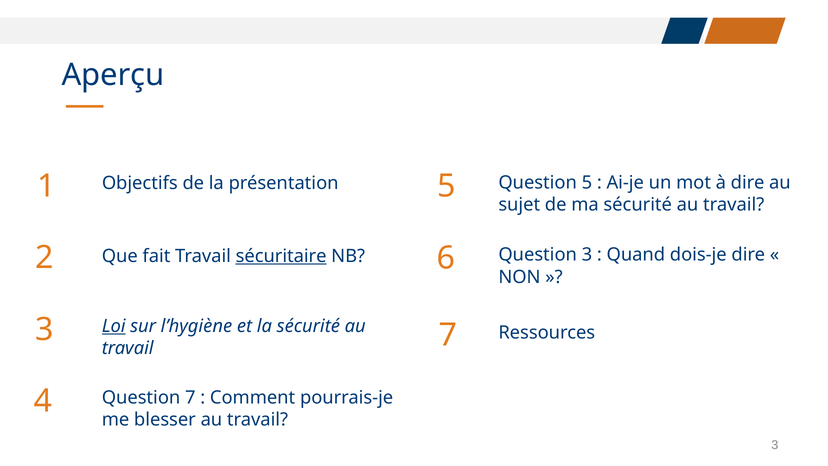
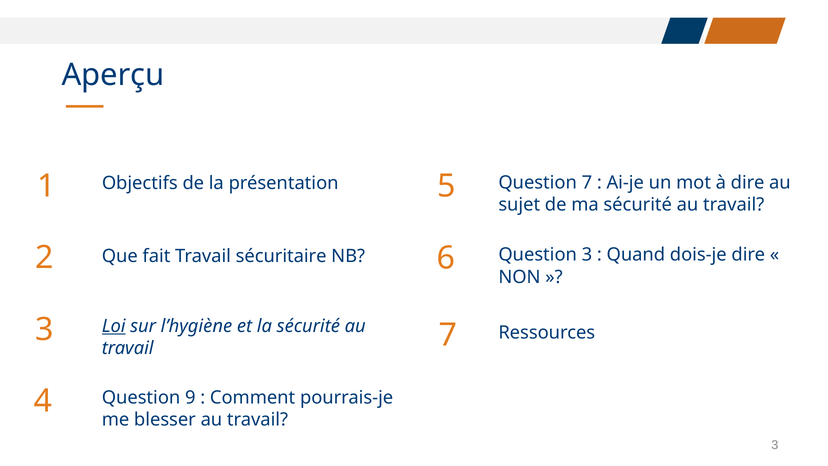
Question 5: 5 -> 7 (587, 182)
sécuritaire underline: present -> none (281, 256)
Question 7: 7 -> 9 (190, 398)
